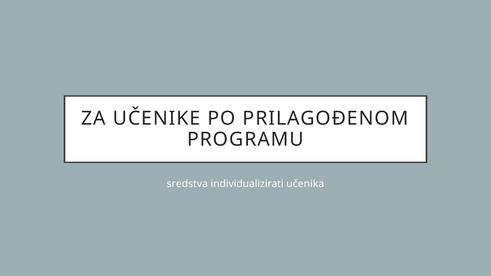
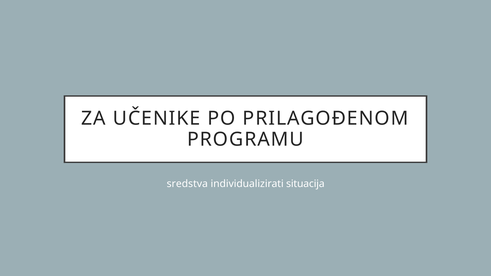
učenika: učenika -> situacija (305, 184)
